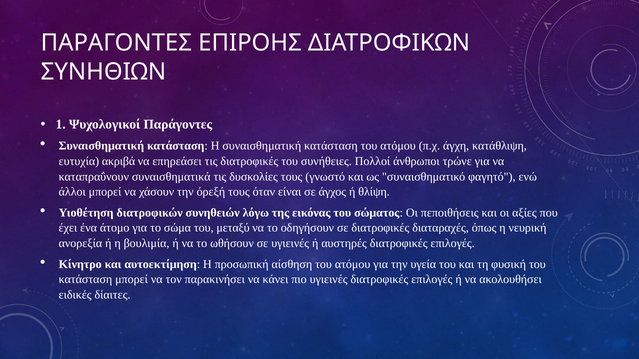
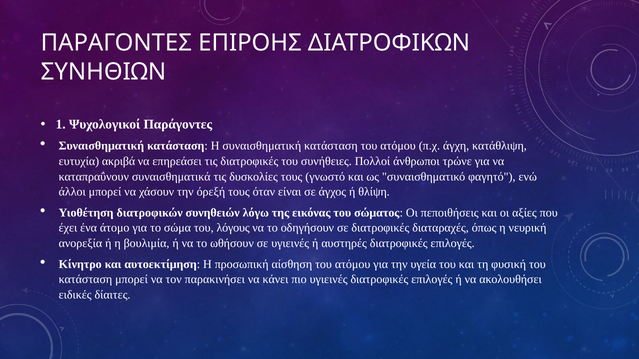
μεταξύ: μεταξύ -> λόγους (233, 228)
